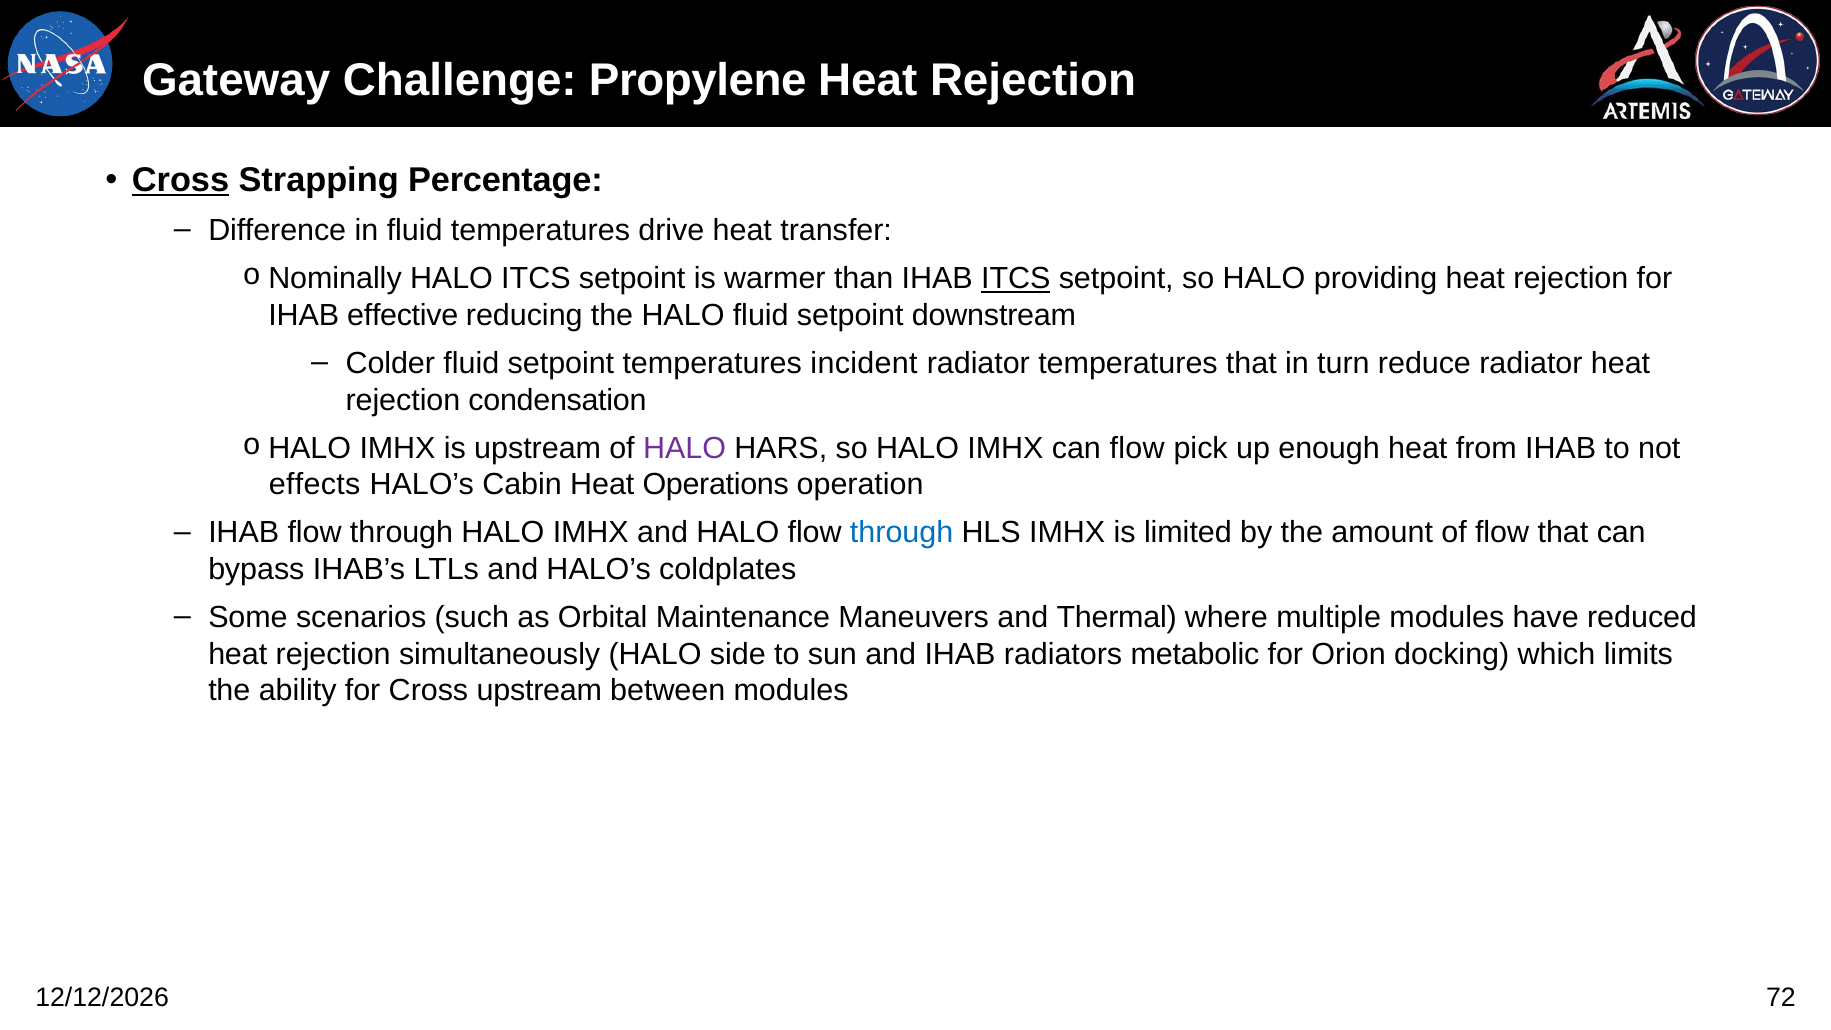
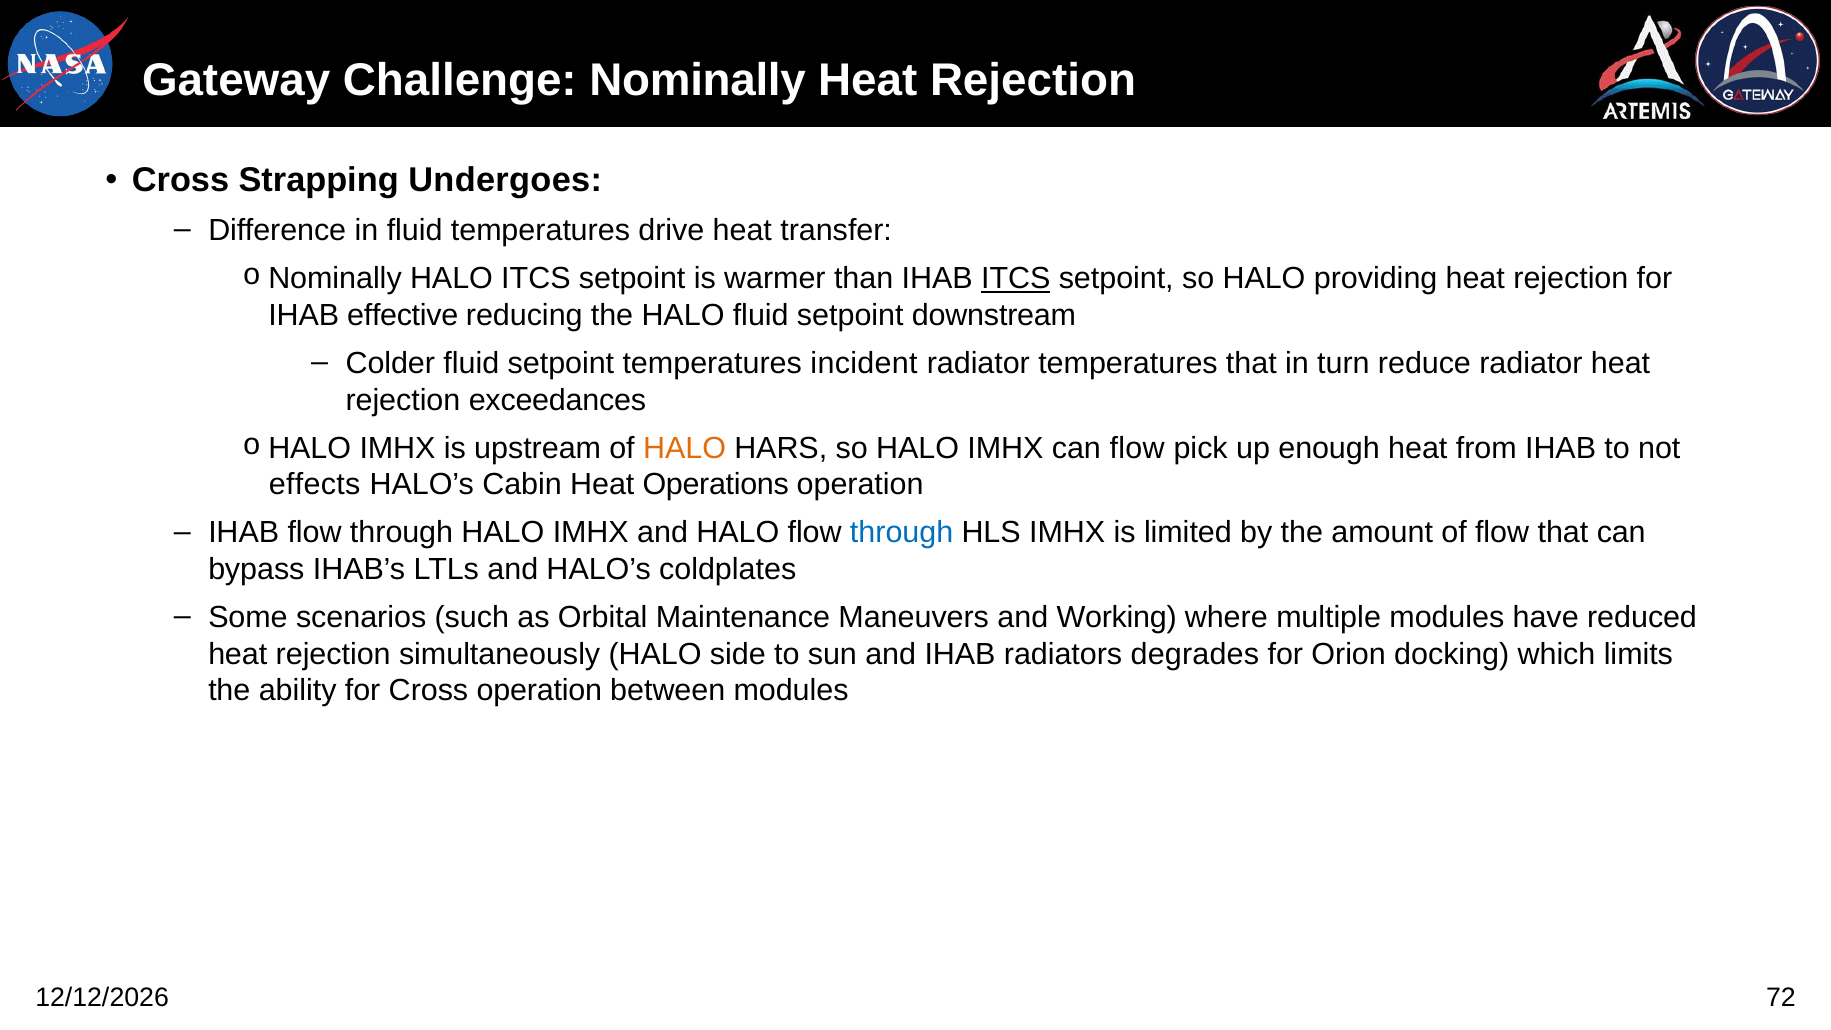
Propylene: Propylene -> Nominally (698, 80)
Cross underline: present -> none (181, 181)
Percentage: Percentage -> Undergoes (505, 181)
condensation: condensation -> exceedances (557, 400)
HALO colour: purple -> orange (685, 448)
Thermal: Thermal -> Working (1117, 617)
metabolic: metabolic -> degrades (1195, 654)
Cross upstream: upstream -> operation (539, 691)
